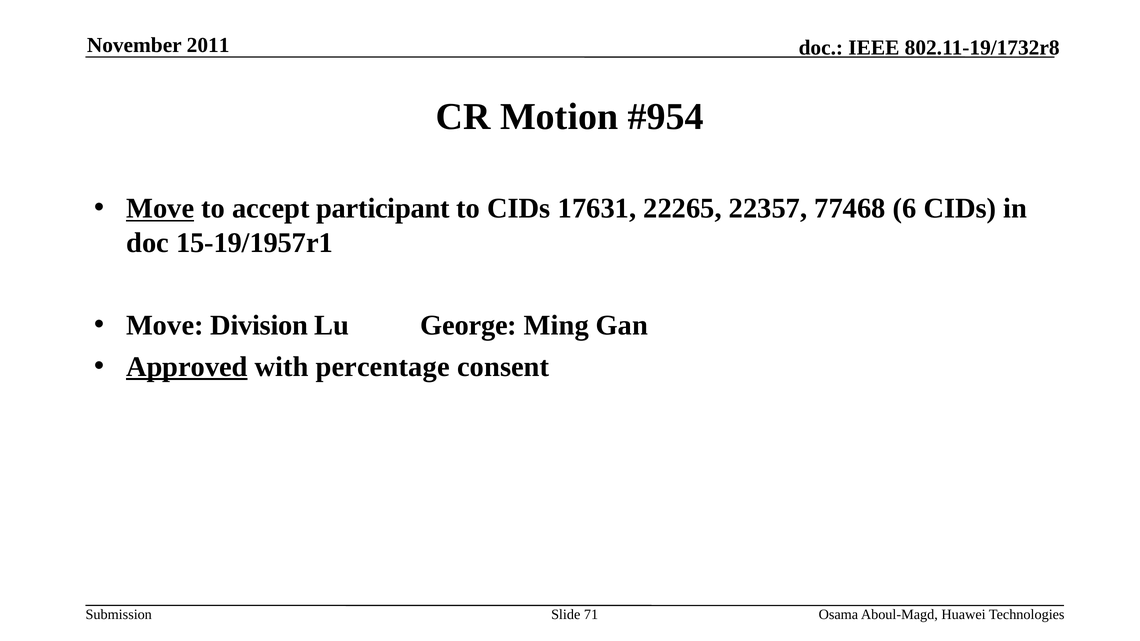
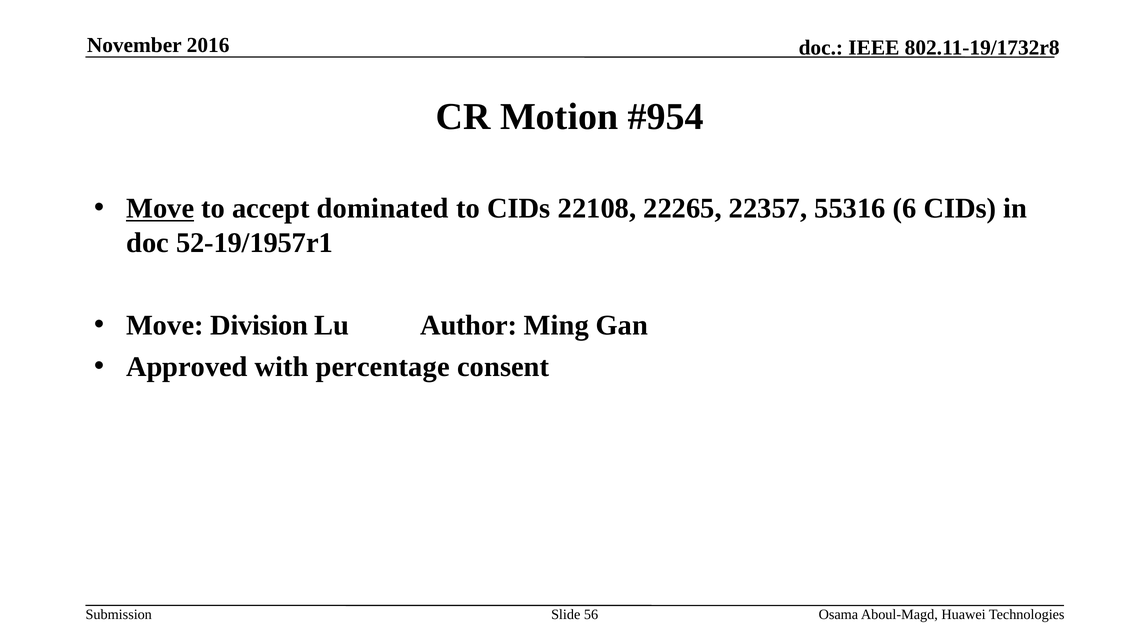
2011: 2011 -> 2016 (208, 45)
participant: participant -> dominated (383, 209)
17631: 17631 -> 22108 (597, 209)
77468: 77468 -> 55316 (850, 209)
15-19/1957r1: 15-19/1957r1 -> 52-19/1957r1 (254, 243)
George: George -> Author (469, 326)
Approved underline: present -> none (187, 367)
71: 71 -> 56 (591, 615)
